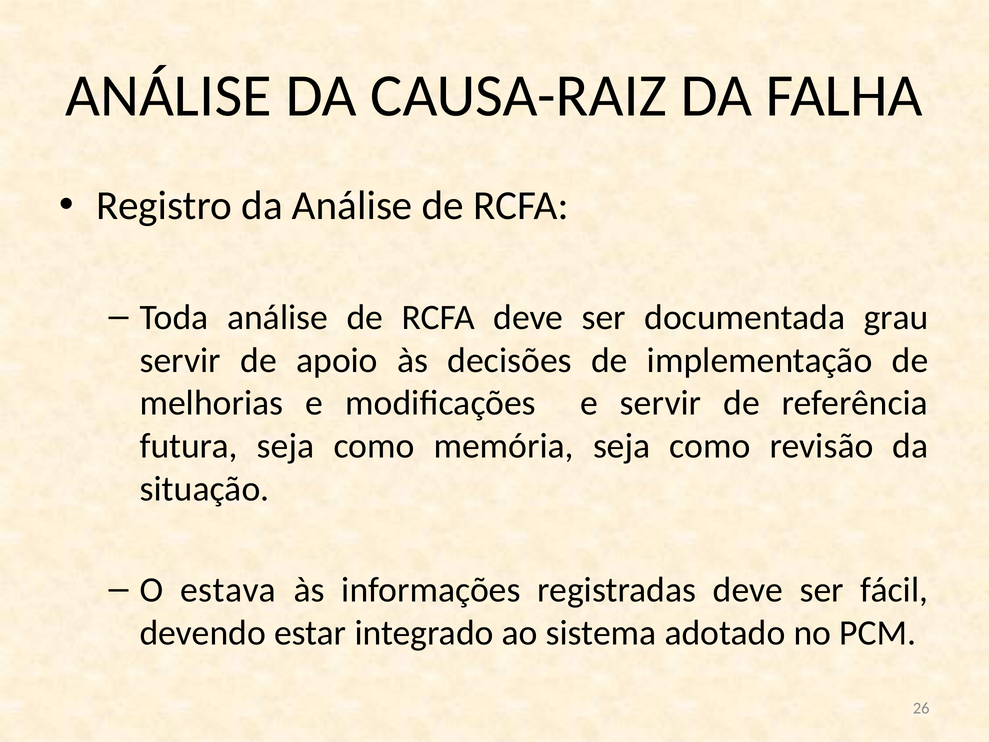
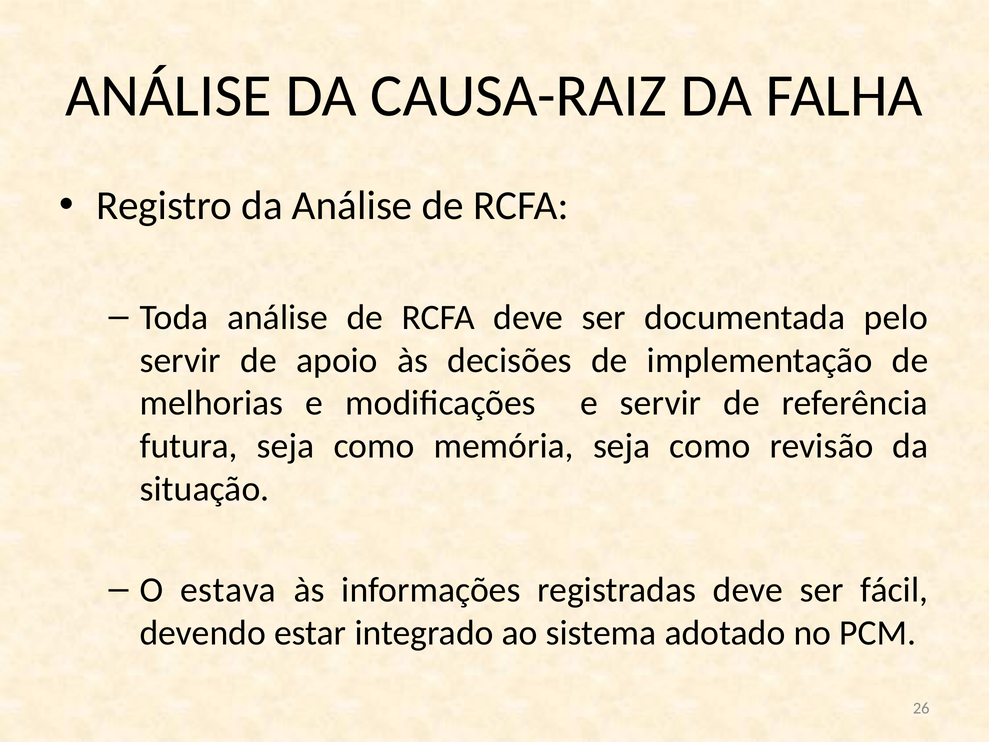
grau: grau -> pelo (896, 317)
